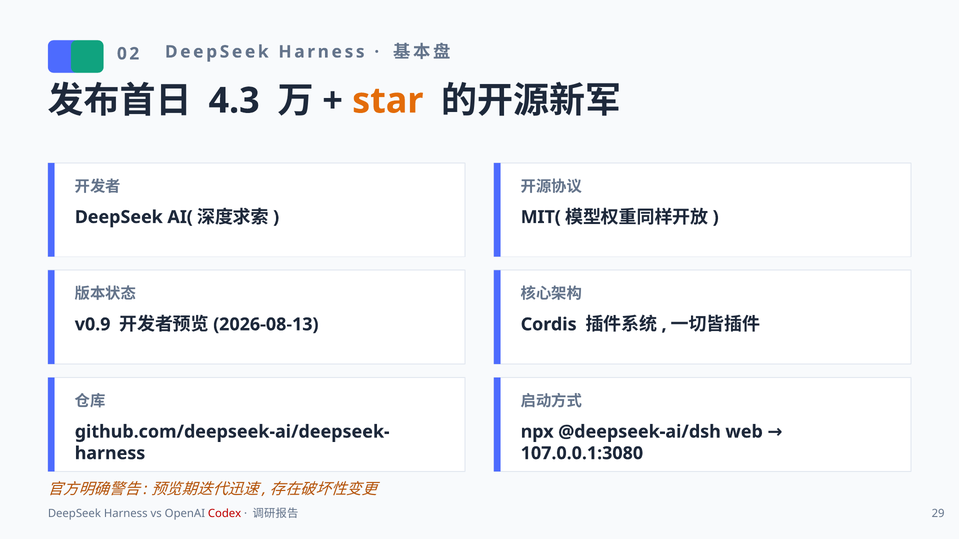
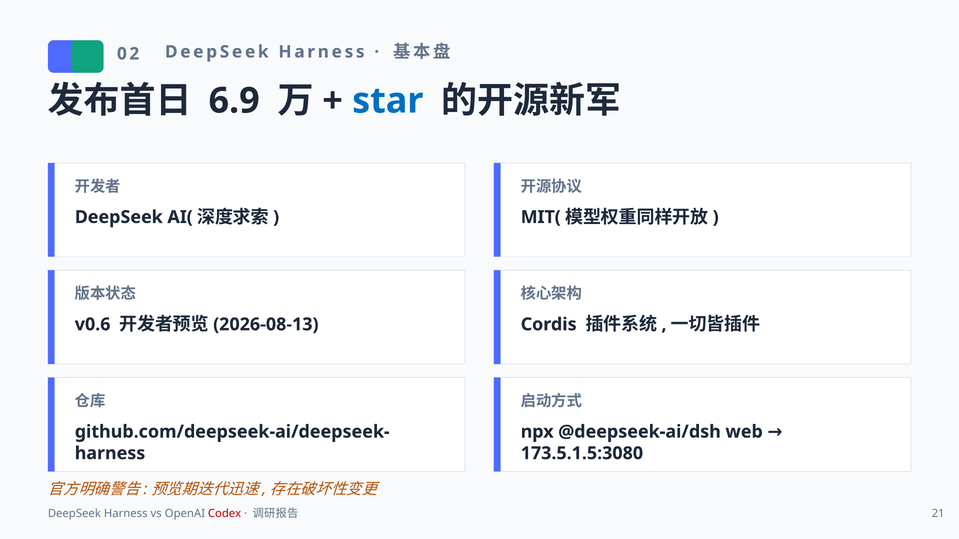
4.3: 4.3 -> 6.9 (234, 101)
star colour: orange -> blue (388, 101)
v0.9: v0.9 -> v0.6 (93, 325)
107.0.0.1:3080: 107.0.0.1:3080 -> 173.5.1.5:3080 (582, 454)
29: 29 -> 21 (938, 514)
